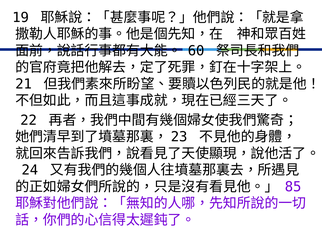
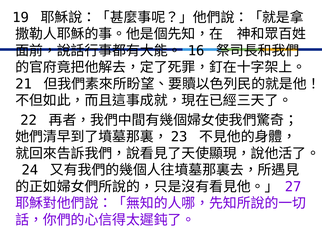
60: 60 -> 16 (196, 51)
85: 85 -> 27 (293, 187)
